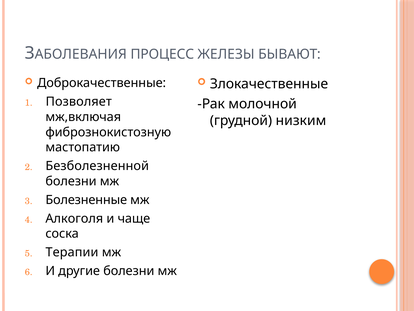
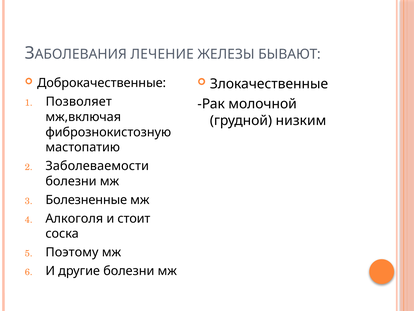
ПРОЦЕСС: ПРОЦЕСС -> ЛЕЧЕНИЕ (162, 54)
Безболезненной: Безболезненной -> Заболеваемости (97, 166)
чаще: чаще -> стоит (134, 218)
Терапии: Терапии -> Поэтому (72, 252)
